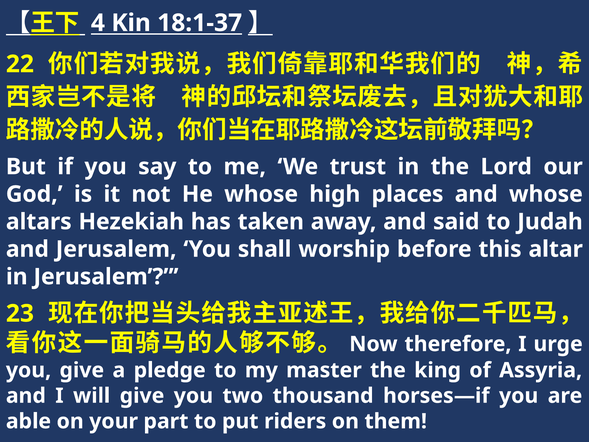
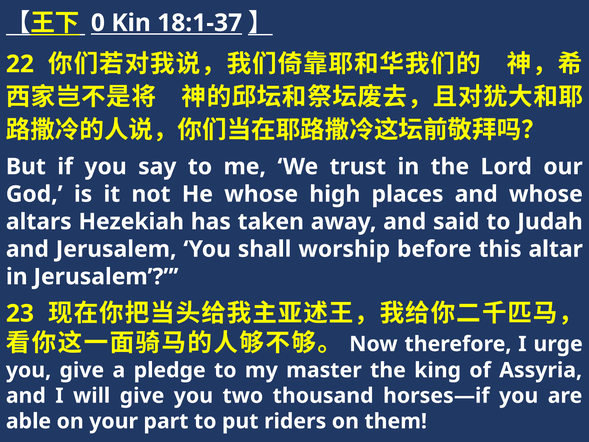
4: 4 -> 0 (98, 23)
